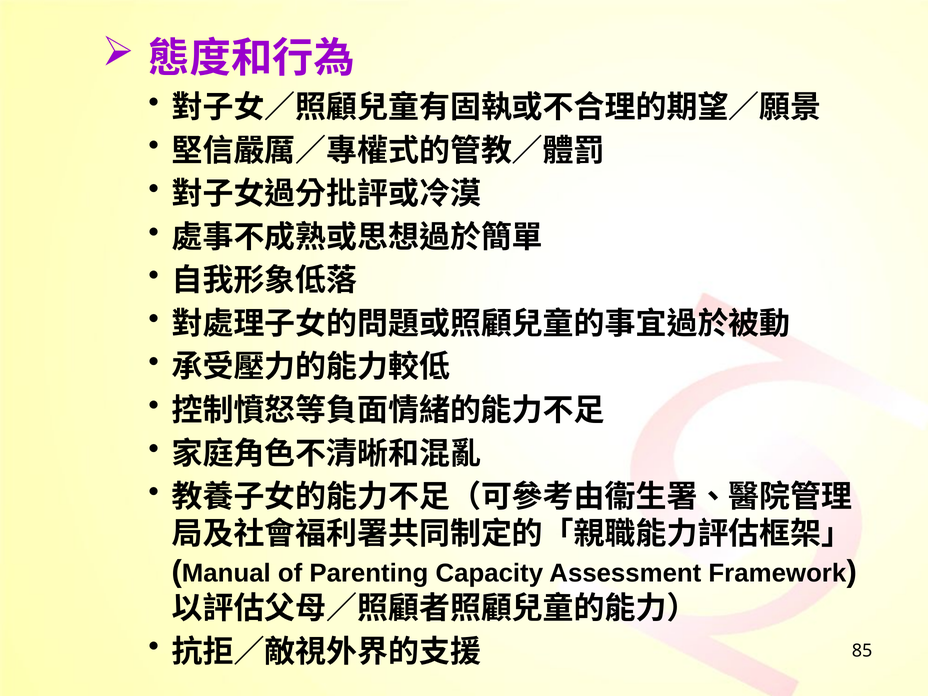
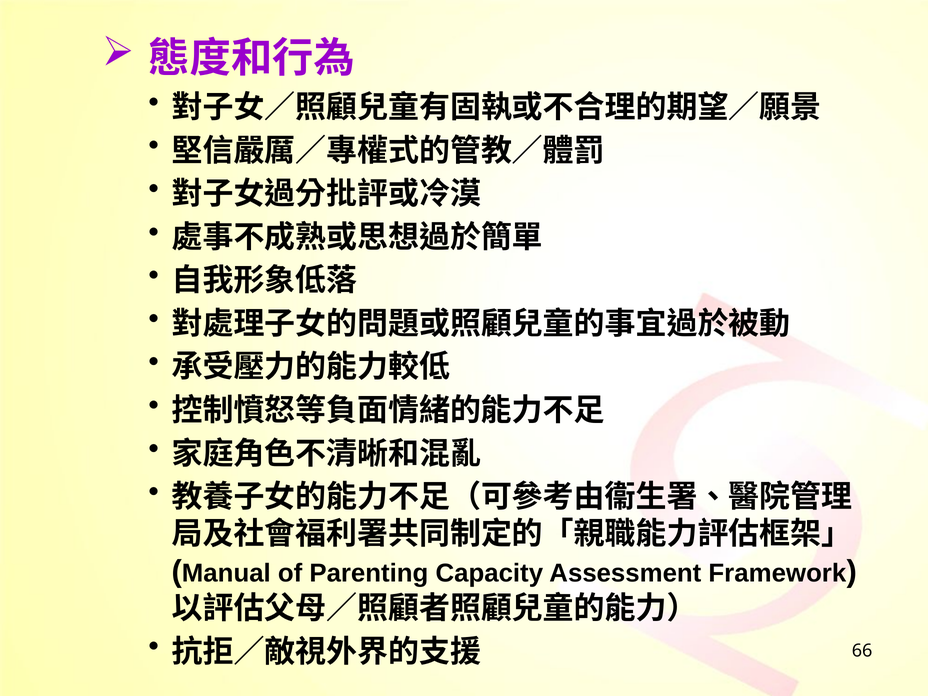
85: 85 -> 66 (862, 651)
